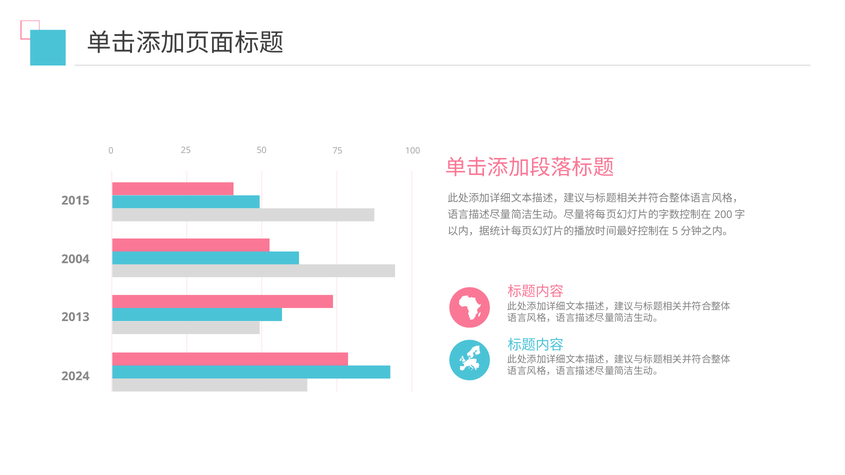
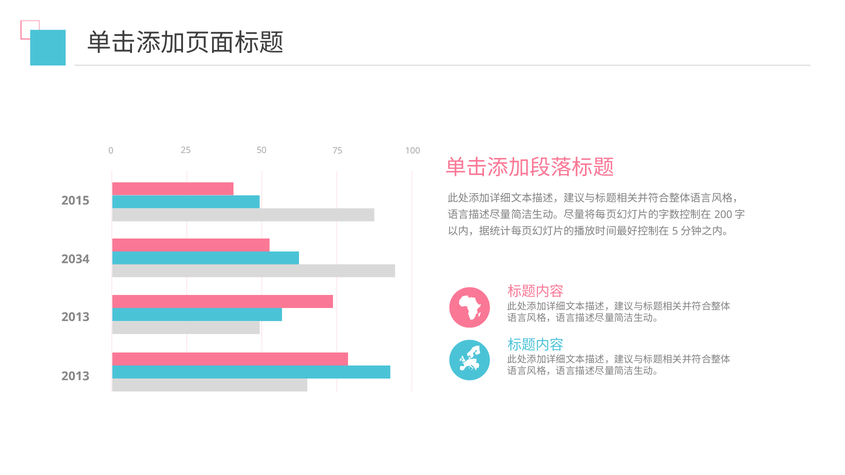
2004: 2004 -> 2034 (75, 259)
2024: 2024 -> 2013 (75, 376)
